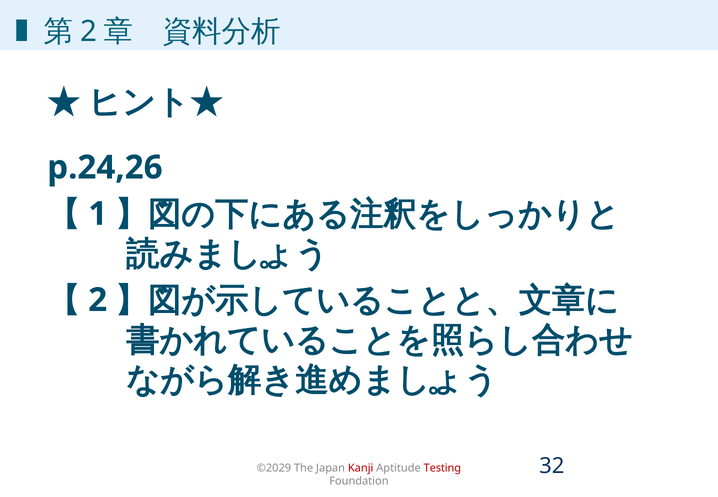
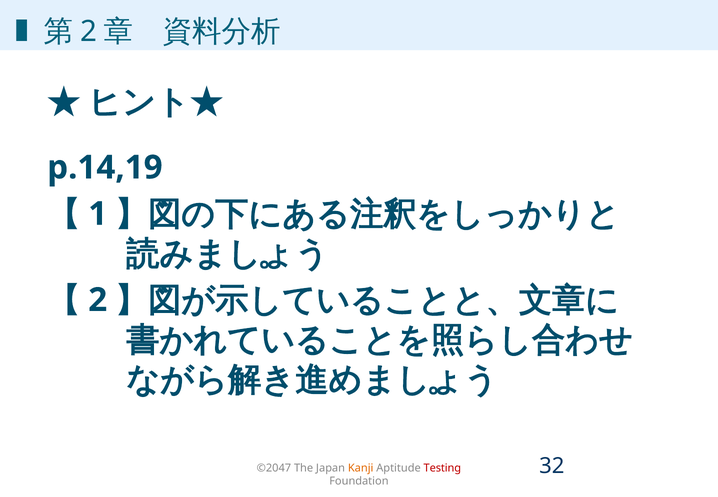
p.24,26: p.24,26 -> p.14,19 (105, 168)
©2029: ©2029 -> ©2047 (274, 468)
Kanji colour: red -> orange (361, 468)
